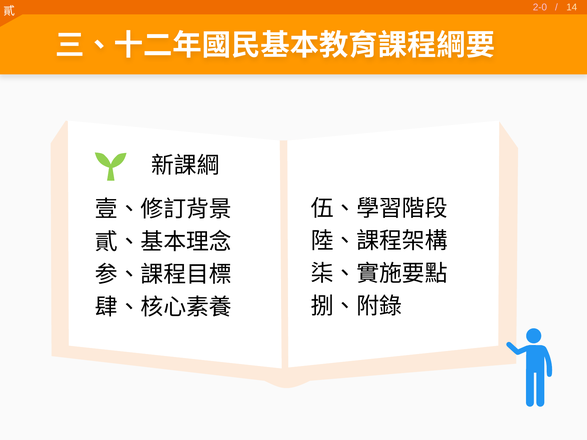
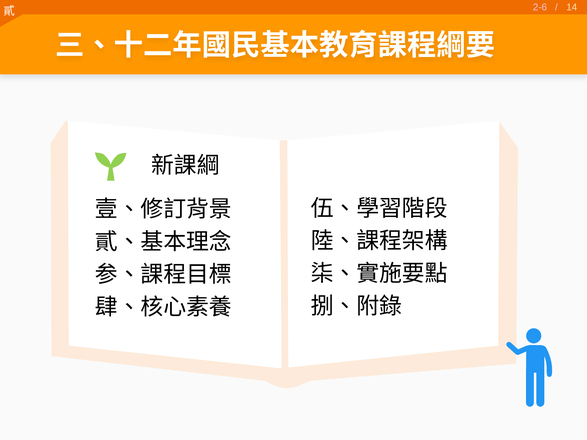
2-0: 2-0 -> 2-6 (540, 7)
